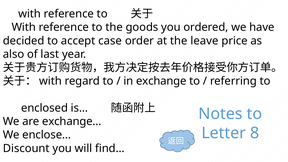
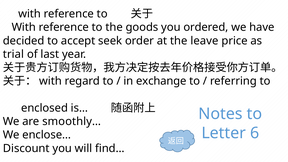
case: case -> seek (110, 41)
also: also -> trial (13, 54)
exchange…: exchange… -> smoothly… (72, 121)
8: 8 -> 6 (255, 133)
